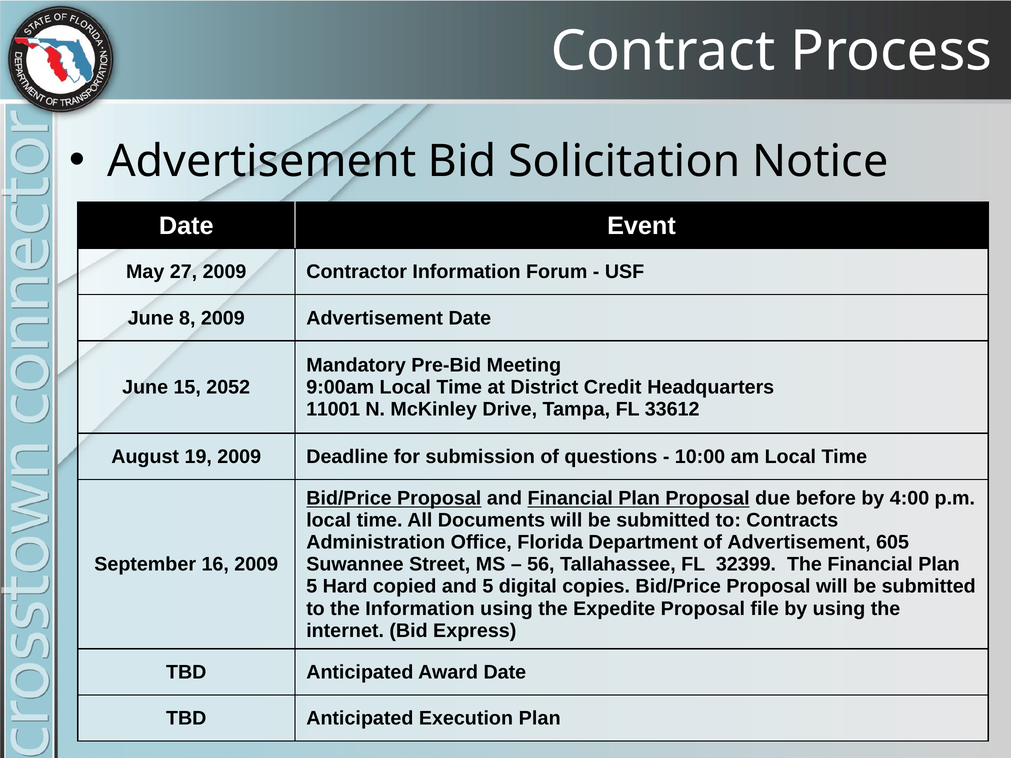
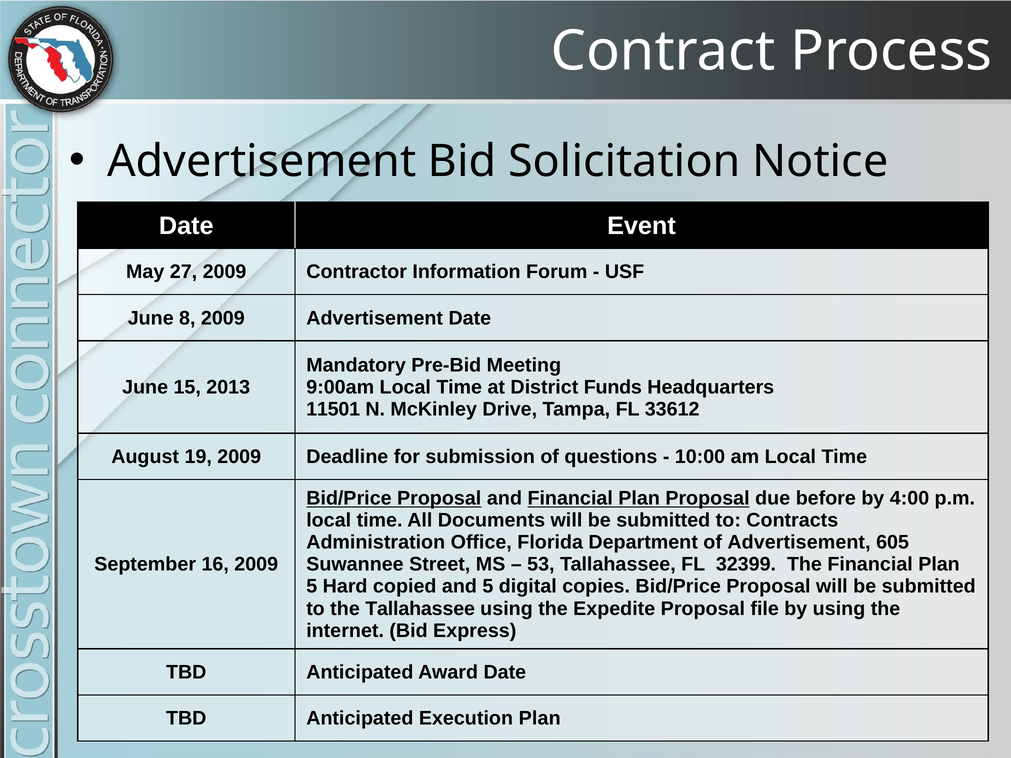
2052: 2052 -> 2013 (228, 388)
Credit: Credit -> Funds (613, 388)
11001: 11001 -> 11501 (333, 410)
56: 56 -> 53 (541, 565)
the Information: Information -> Tallahassee (420, 609)
